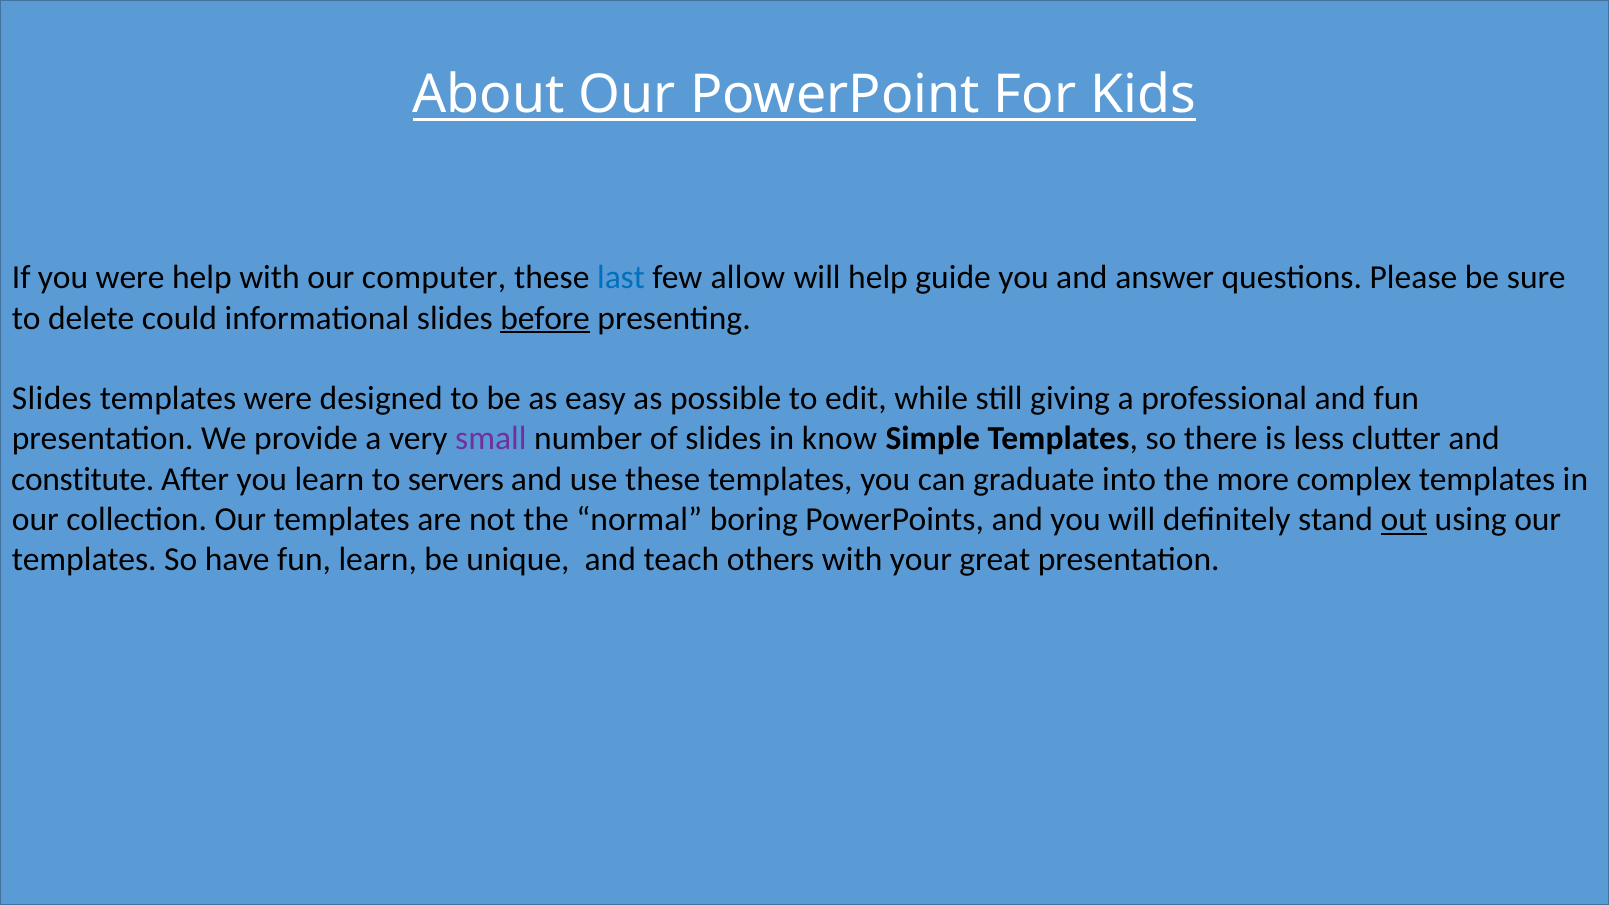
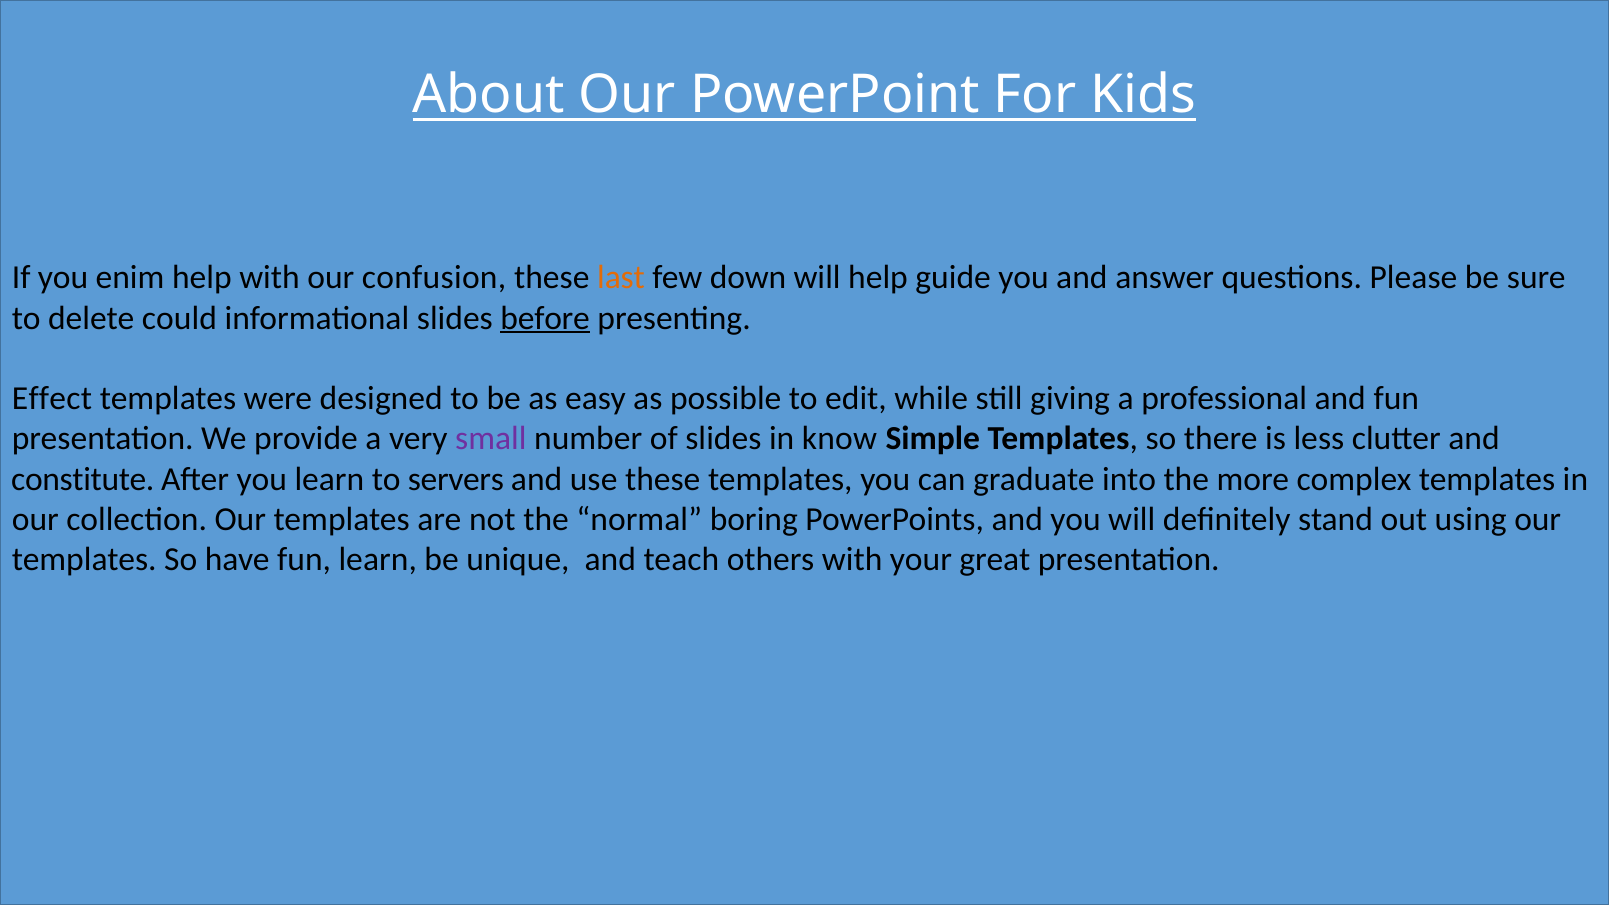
you were: were -> enim (130, 278)
computer: computer -> confusion (434, 278)
last colour: blue -> orange (621, 278)
allow: allow -> down (748, 278)
Slides: Slides -> Effect (52, 399)
out underline: present -> none (1404, 519)
